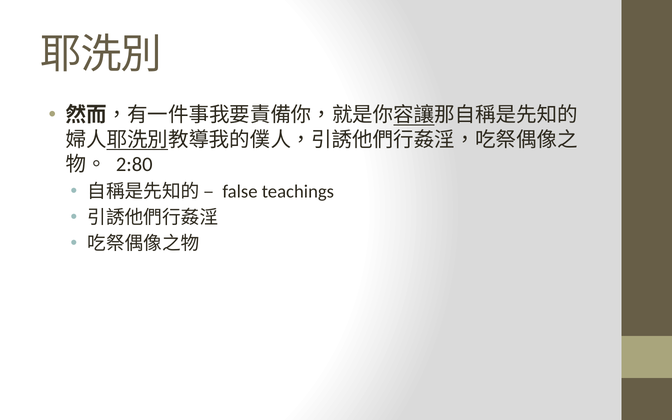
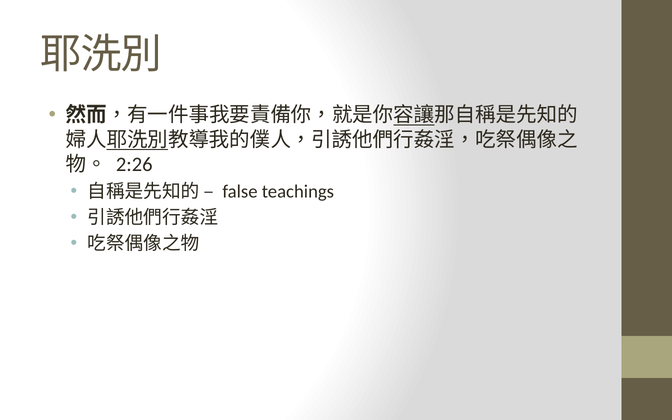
2:80: 2:80 -> 2:26 (134, 164)
